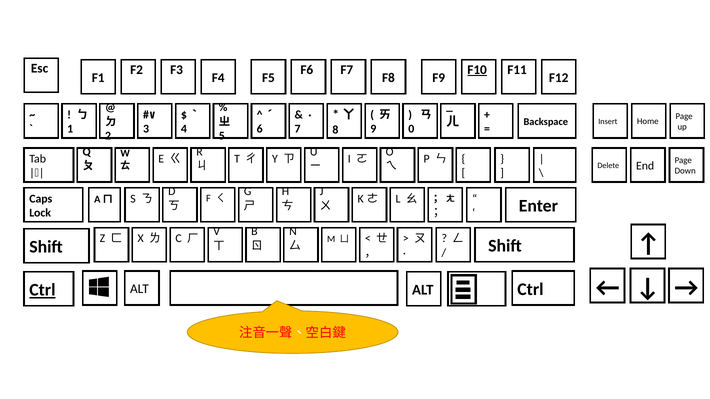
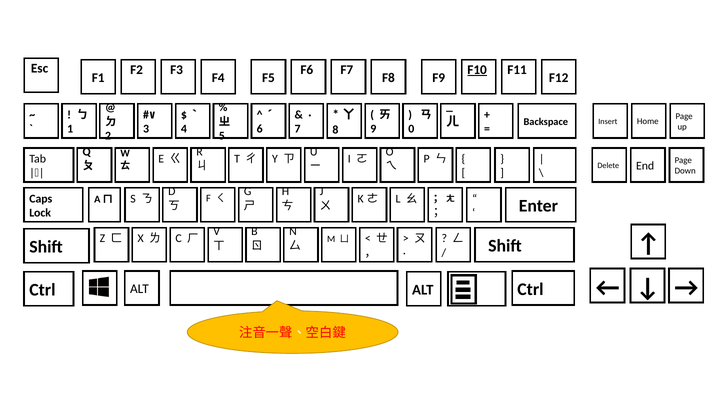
Ctrl underline: present -> none (42, 290)
